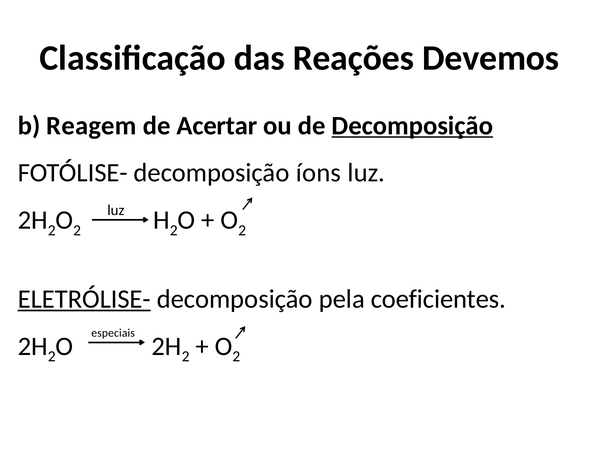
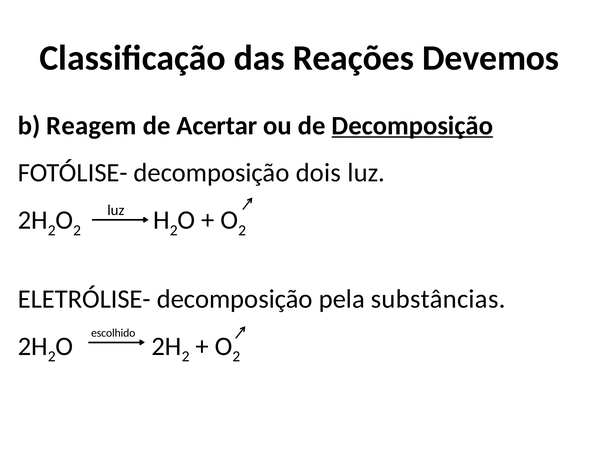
íons: íons -> dois (318, 173)
ELETRÓLISE- underline: present -> none (84, 299)
coeficientes: coeficientes -> substâncias (438, 299)
especiais: especiais -> escolhido (113, 333)
